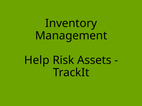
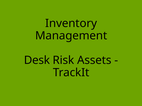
Help: Help -> Desk (37, 60)
